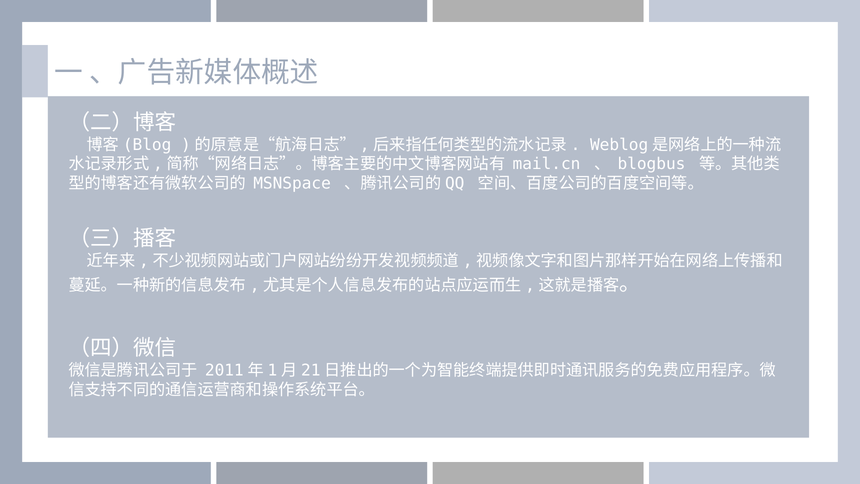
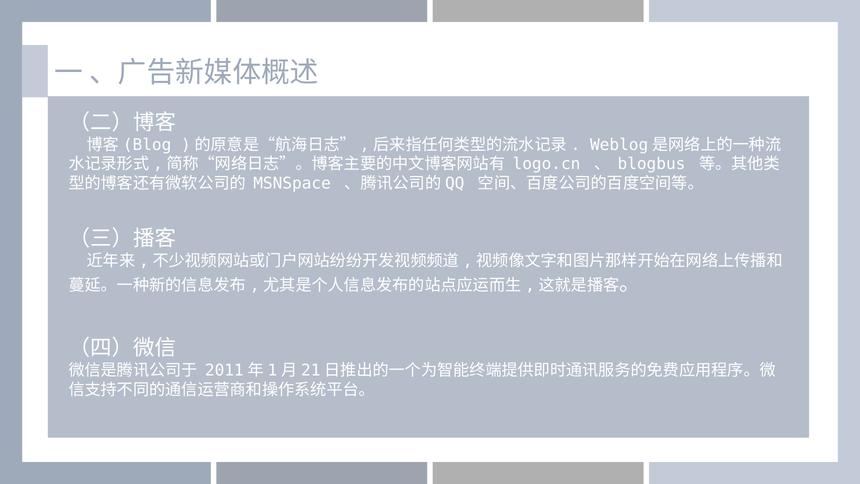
mail.cn: mail.cn -> logo.cn (547, 164)
